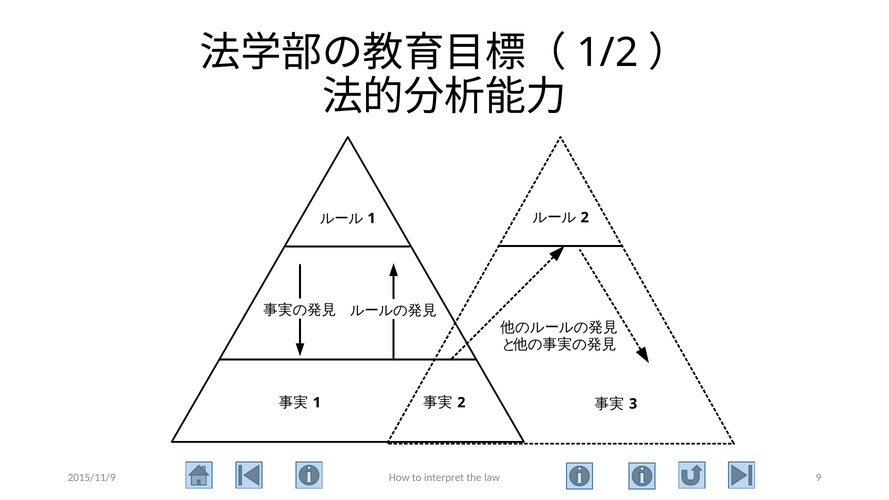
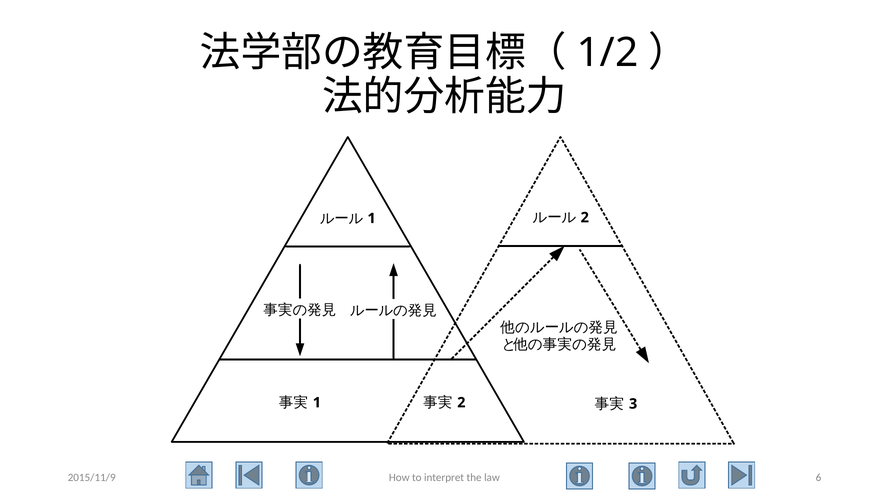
9: 9 -> 6 (818, 477)
